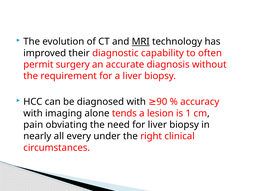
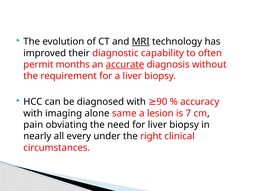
surgery: surgery -> months (73, 65)
accurate underline: none -> present (125, 65)
tends: tends -> same (124, 113)
1: 1 -> 7 (188, 113)
